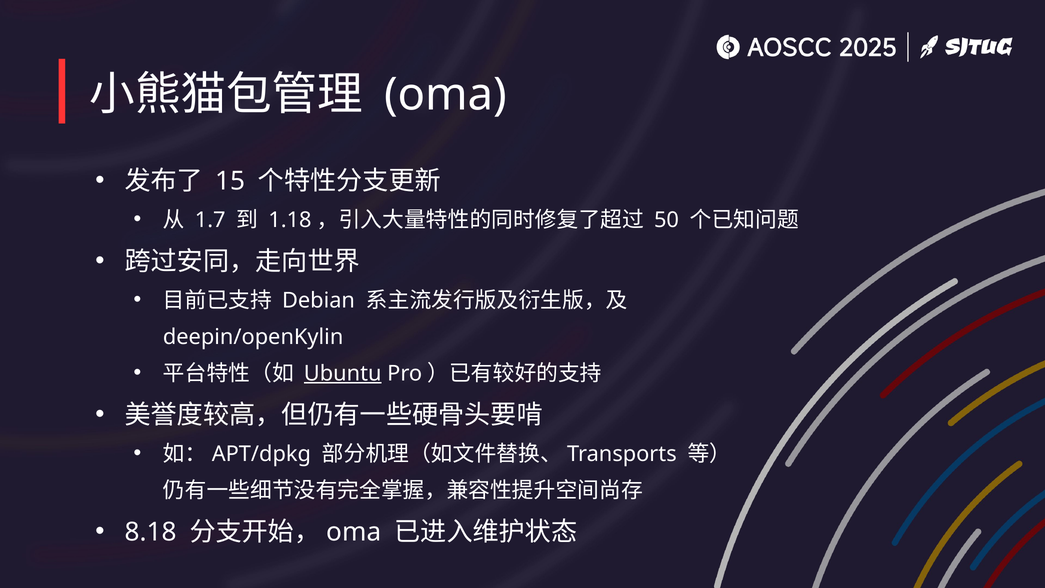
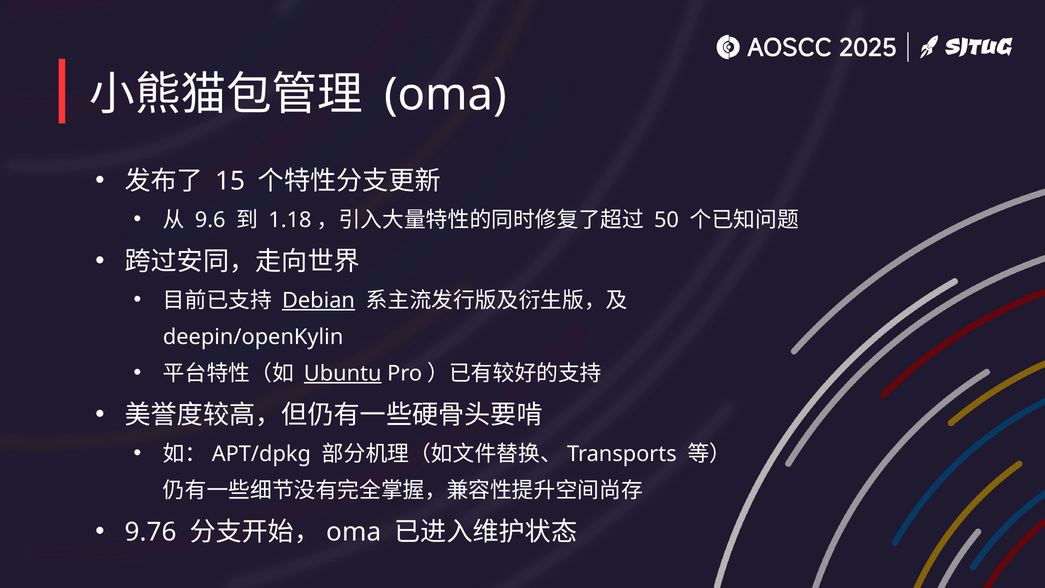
1.7: 1.7 -> 9.6 (210, 220)
Debian underline: none -> present (319, 300)
8.18: 8.18 -> 9.76 (151, 532)
